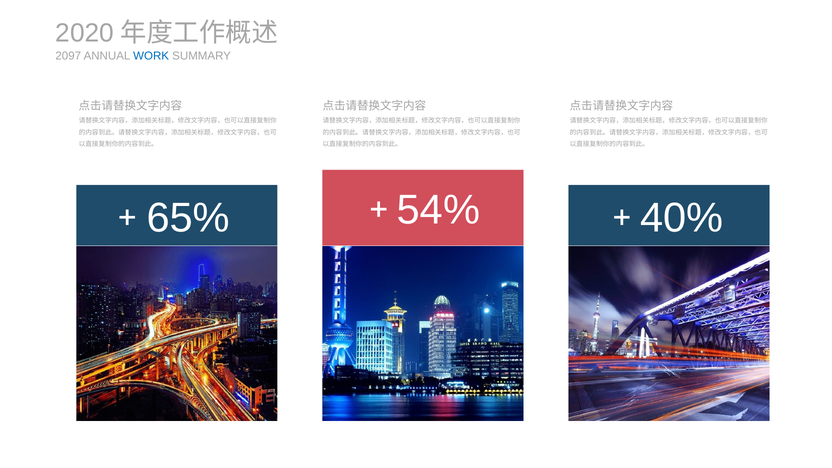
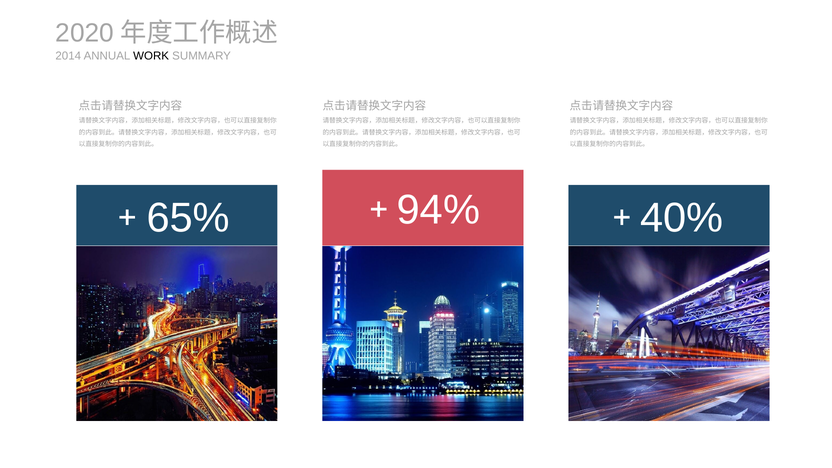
2097: 2097 -> 2014 (68, 56)
WORK colour: blue -> black (151, 56)
54%: 54% -> 94% (438, 210)
